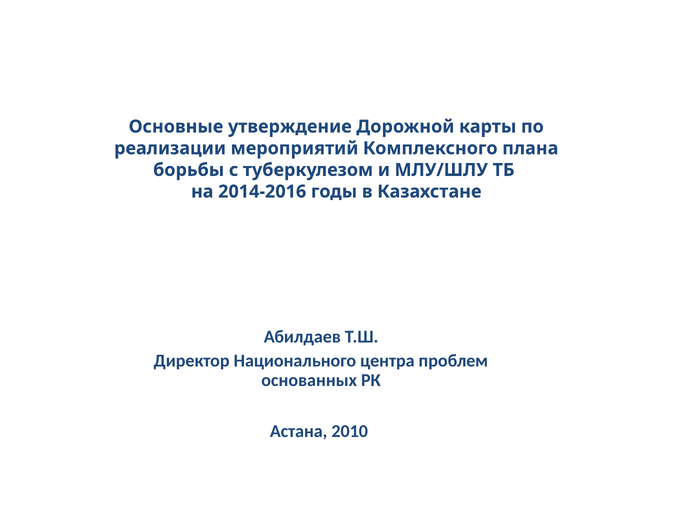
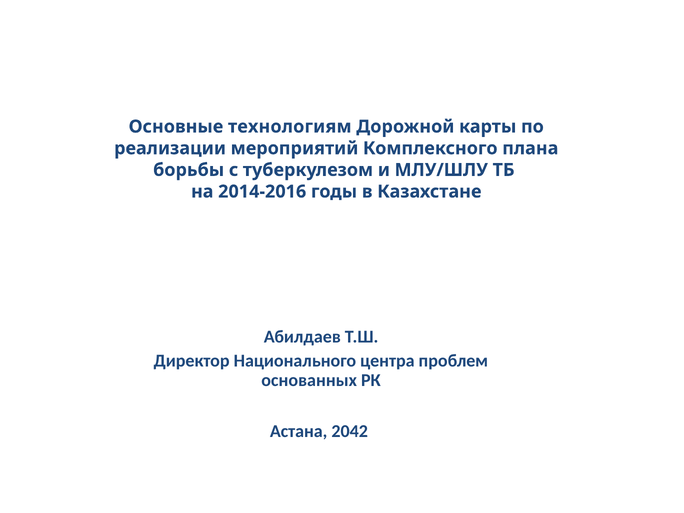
утверждение: утверждение -> технологиям (290, 127)
2010: 2010 -> 2042 (350, 431)
